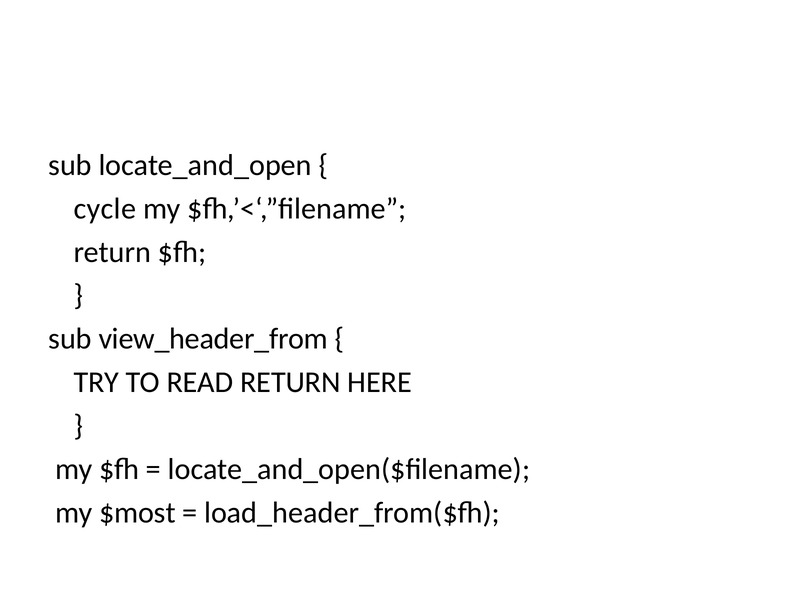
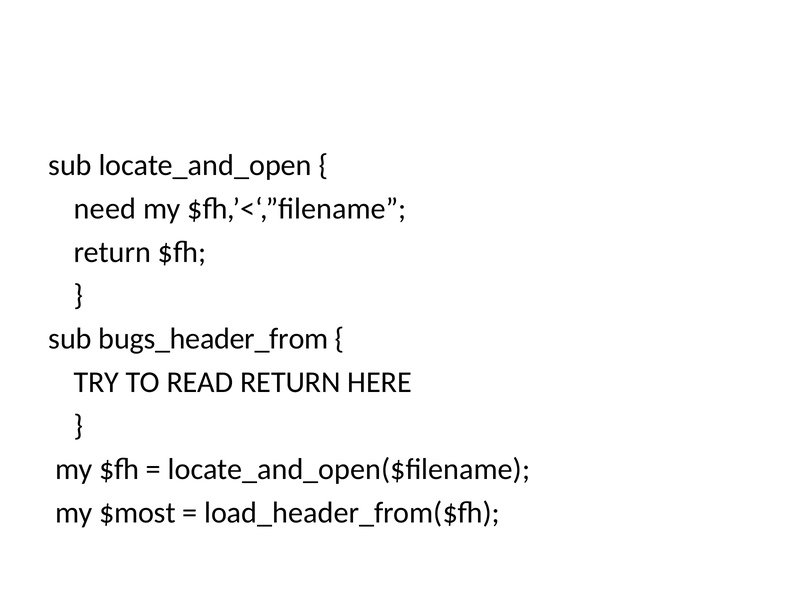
cycle: cycle -> need (105, 209)
view_header_from: view_header_from -> bugs_header_from (213, 339)
